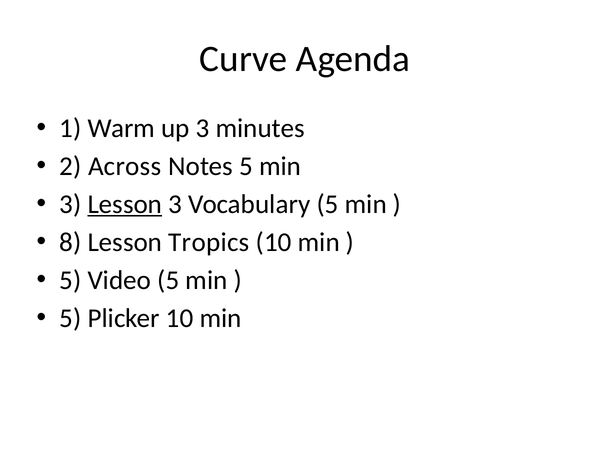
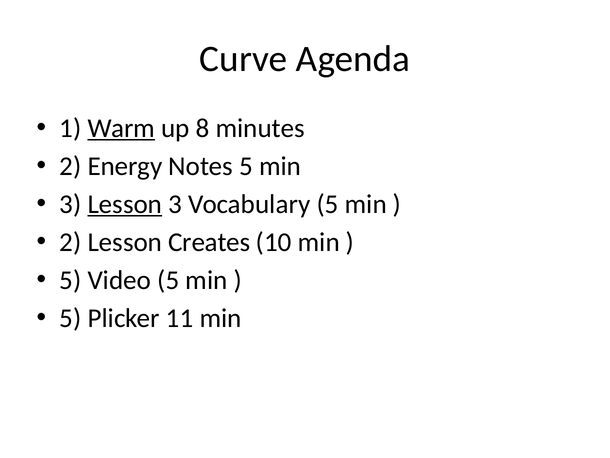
Warm underline: none -> present (121, 128)
up 3: 3 -> 8 (203, 128)
Across: Across -> Energy (125, 166)
8: 8 -> 2 (70, 242)
Tropics: Tropics -> Creates (209, 242)
Plicker 10: 10 -> 11 (180, 318)
